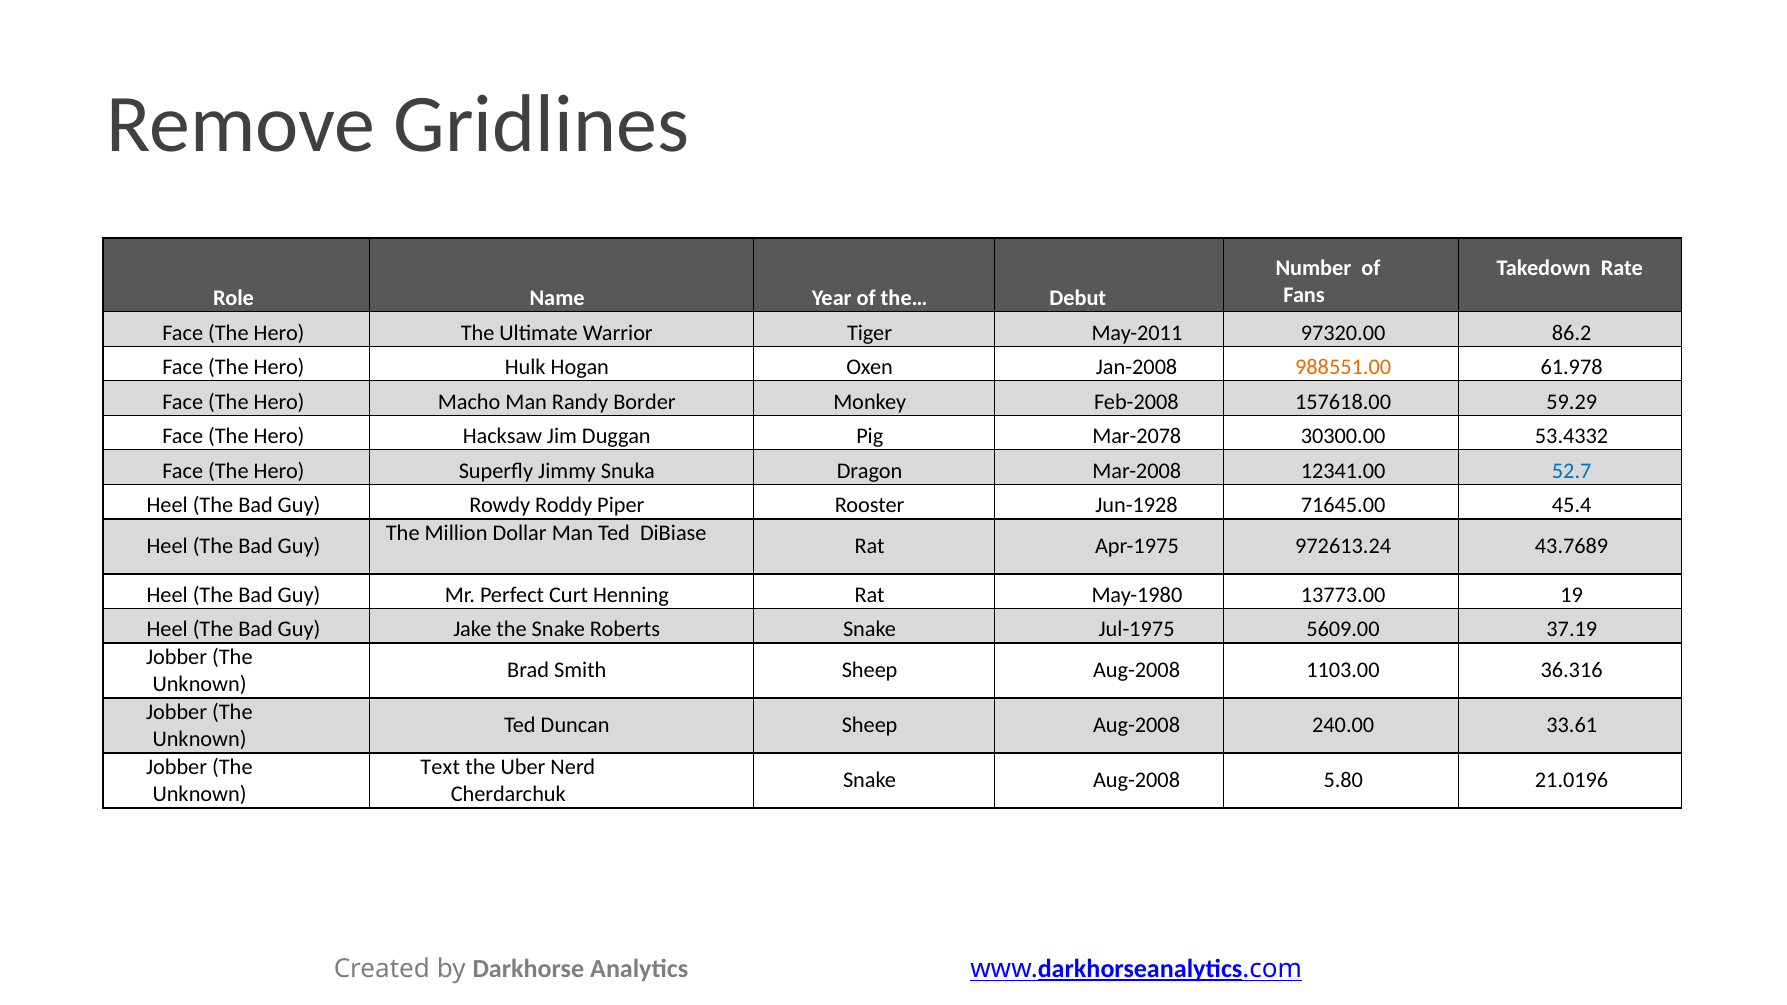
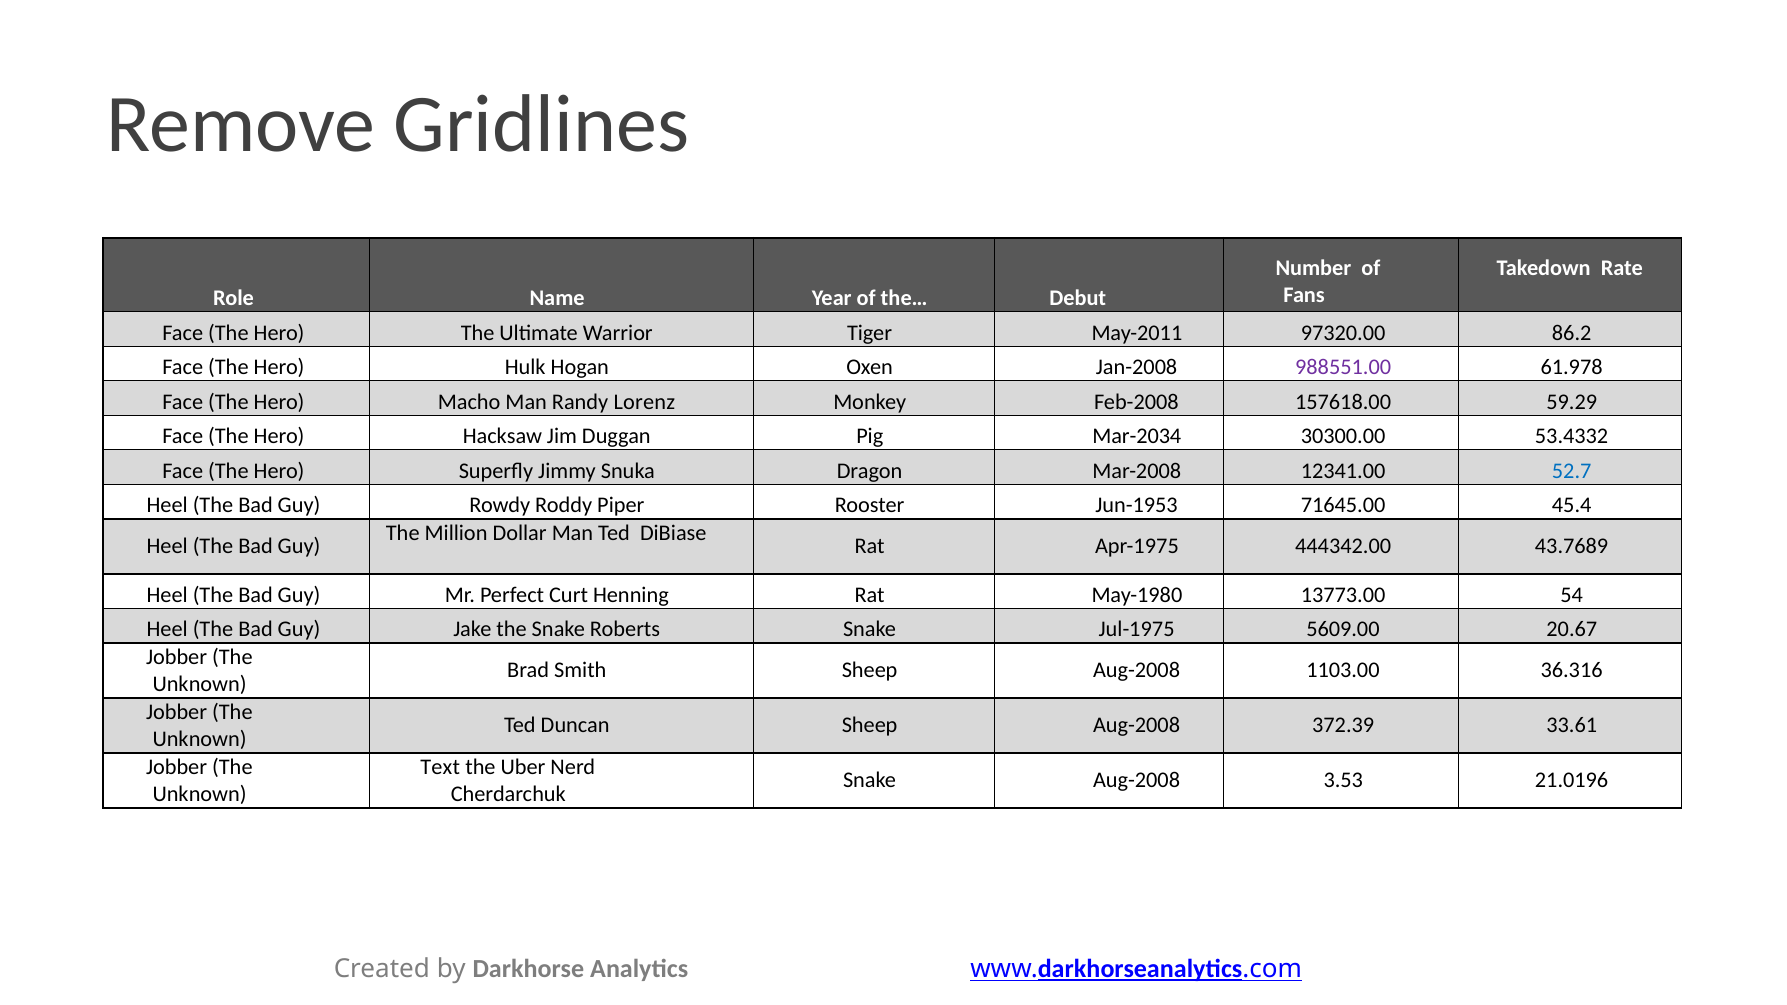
988551.00 colour: orange -> purple (1343, 367)
Border: Border -> Lorenz (644, 402)
Mar-2078: Mar-2078 -> Mar-2034 (1137, 436)
Jun-1928: Jun-1928 -> Jun-1953 (1136, 506)
972613.24: 972613.24 -> 444342.00 (1343, 546)
19: 19 -> 54 (1572, 595)
37.19: 37.19 -> 20.67 (1572, 630)
240.00: 240.00 -> 372.39 (1343, 726)
5.80: 5.80 -> 3.53 (1343, 781)
